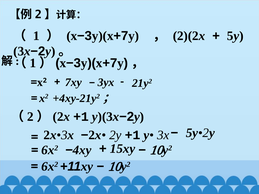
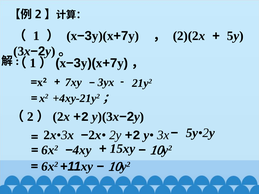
+1: +1 -> +2 (81, 117)
2y +1: +1 -> +2 (133, 135)
